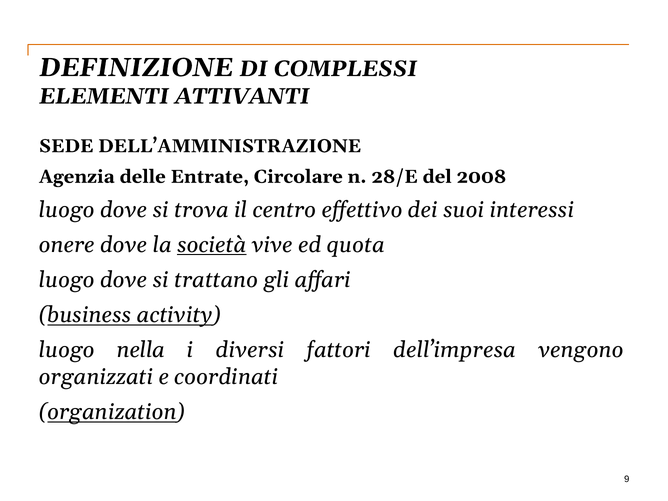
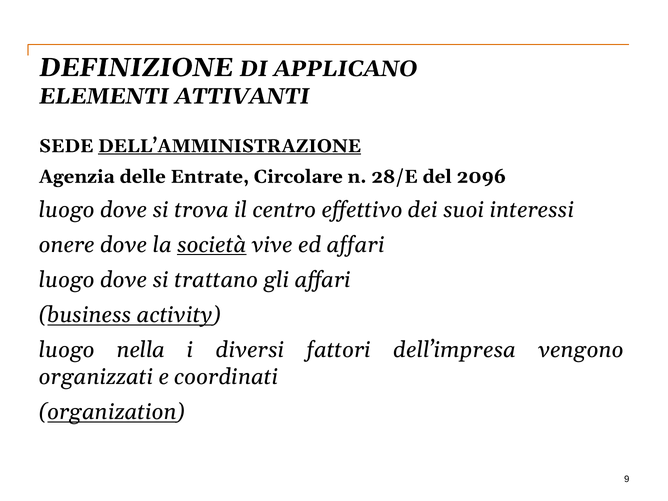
COMPLESSI: COMPLESSI -> APPLICANO (345, 69)
DELL’AMMINISTRAZIONE underline: none -> present (230, 146)
2008: 2008 -> 2096 (481, 177)
ed quota: quota -> affari (356, 245)
